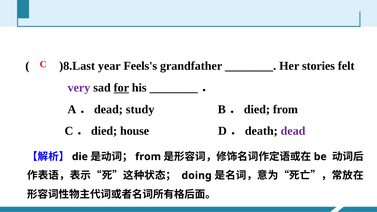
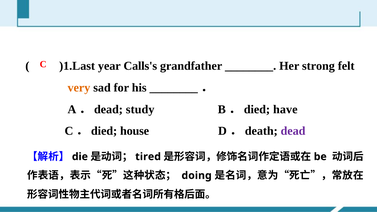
)8.Last: )8.Last -> )1.Last (77, 66)
Feels's: Feels's -> Calls's (140, 66)
stories: stories -> strong (318, 66)
very colour: purple -> orange (79, 88)
for underline: present -> none (121, 88)
from: from -> have (285, 109)
from: from -> tired (148, 157)
